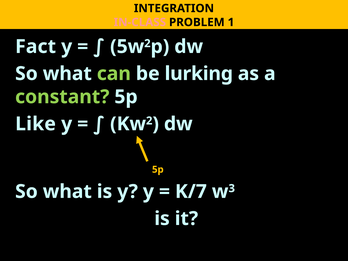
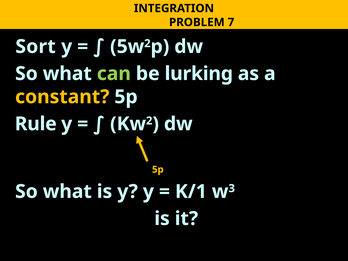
IN-CLASS colour: pink -> yellow (140, 22)
1: 1 -> 7 (231, 22)
Fact: Fact -> Sort (36, 47)
constant colour: light green -> yellow (62, 97)
Like: Like -> Rule (36, 124)
K/7: K/7 -> K/1 (191, 192)
